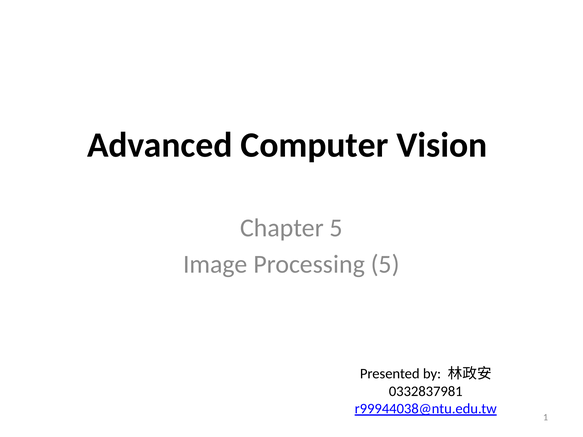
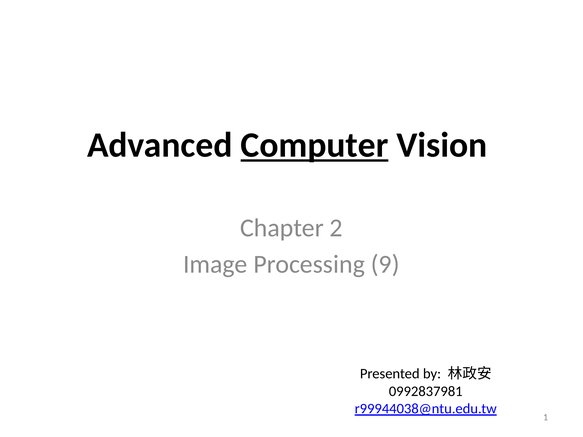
Computer underline: none -> present (314, 145)
Chapter 5: 5 -> 2 (336, 228)
Processing 5: 5 -> 9 (385, 264)
0332837981: 0332837981 -> 0992837981 (426, 391)
